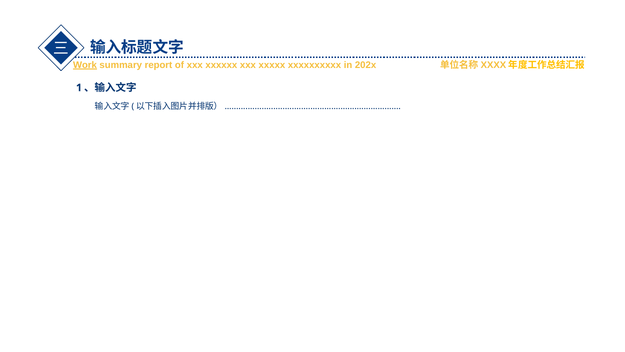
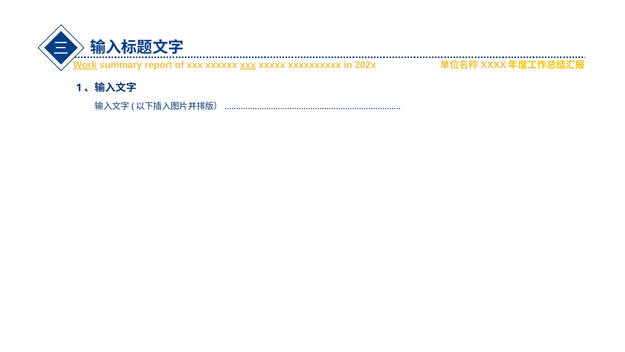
xxx underline: none -> present (248, 65)
